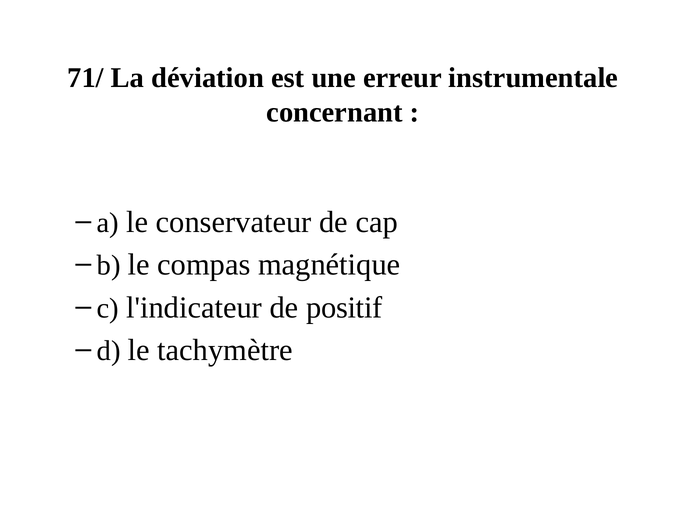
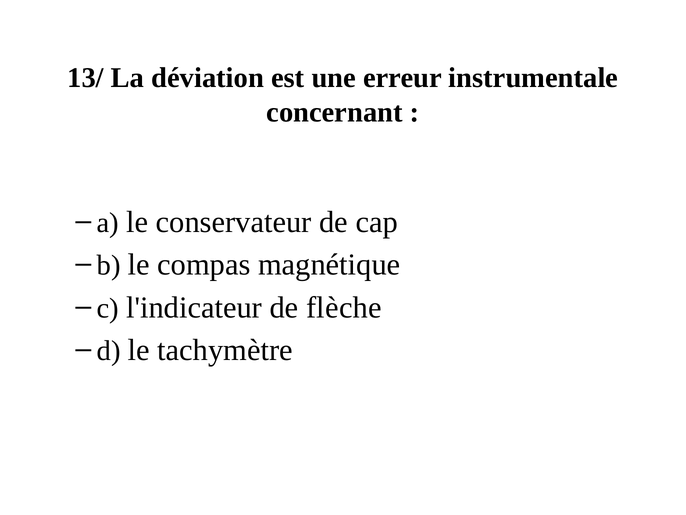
71/: 71/ -> 13/ (86, 78)
positif: positif -> flèche (344, 307)
